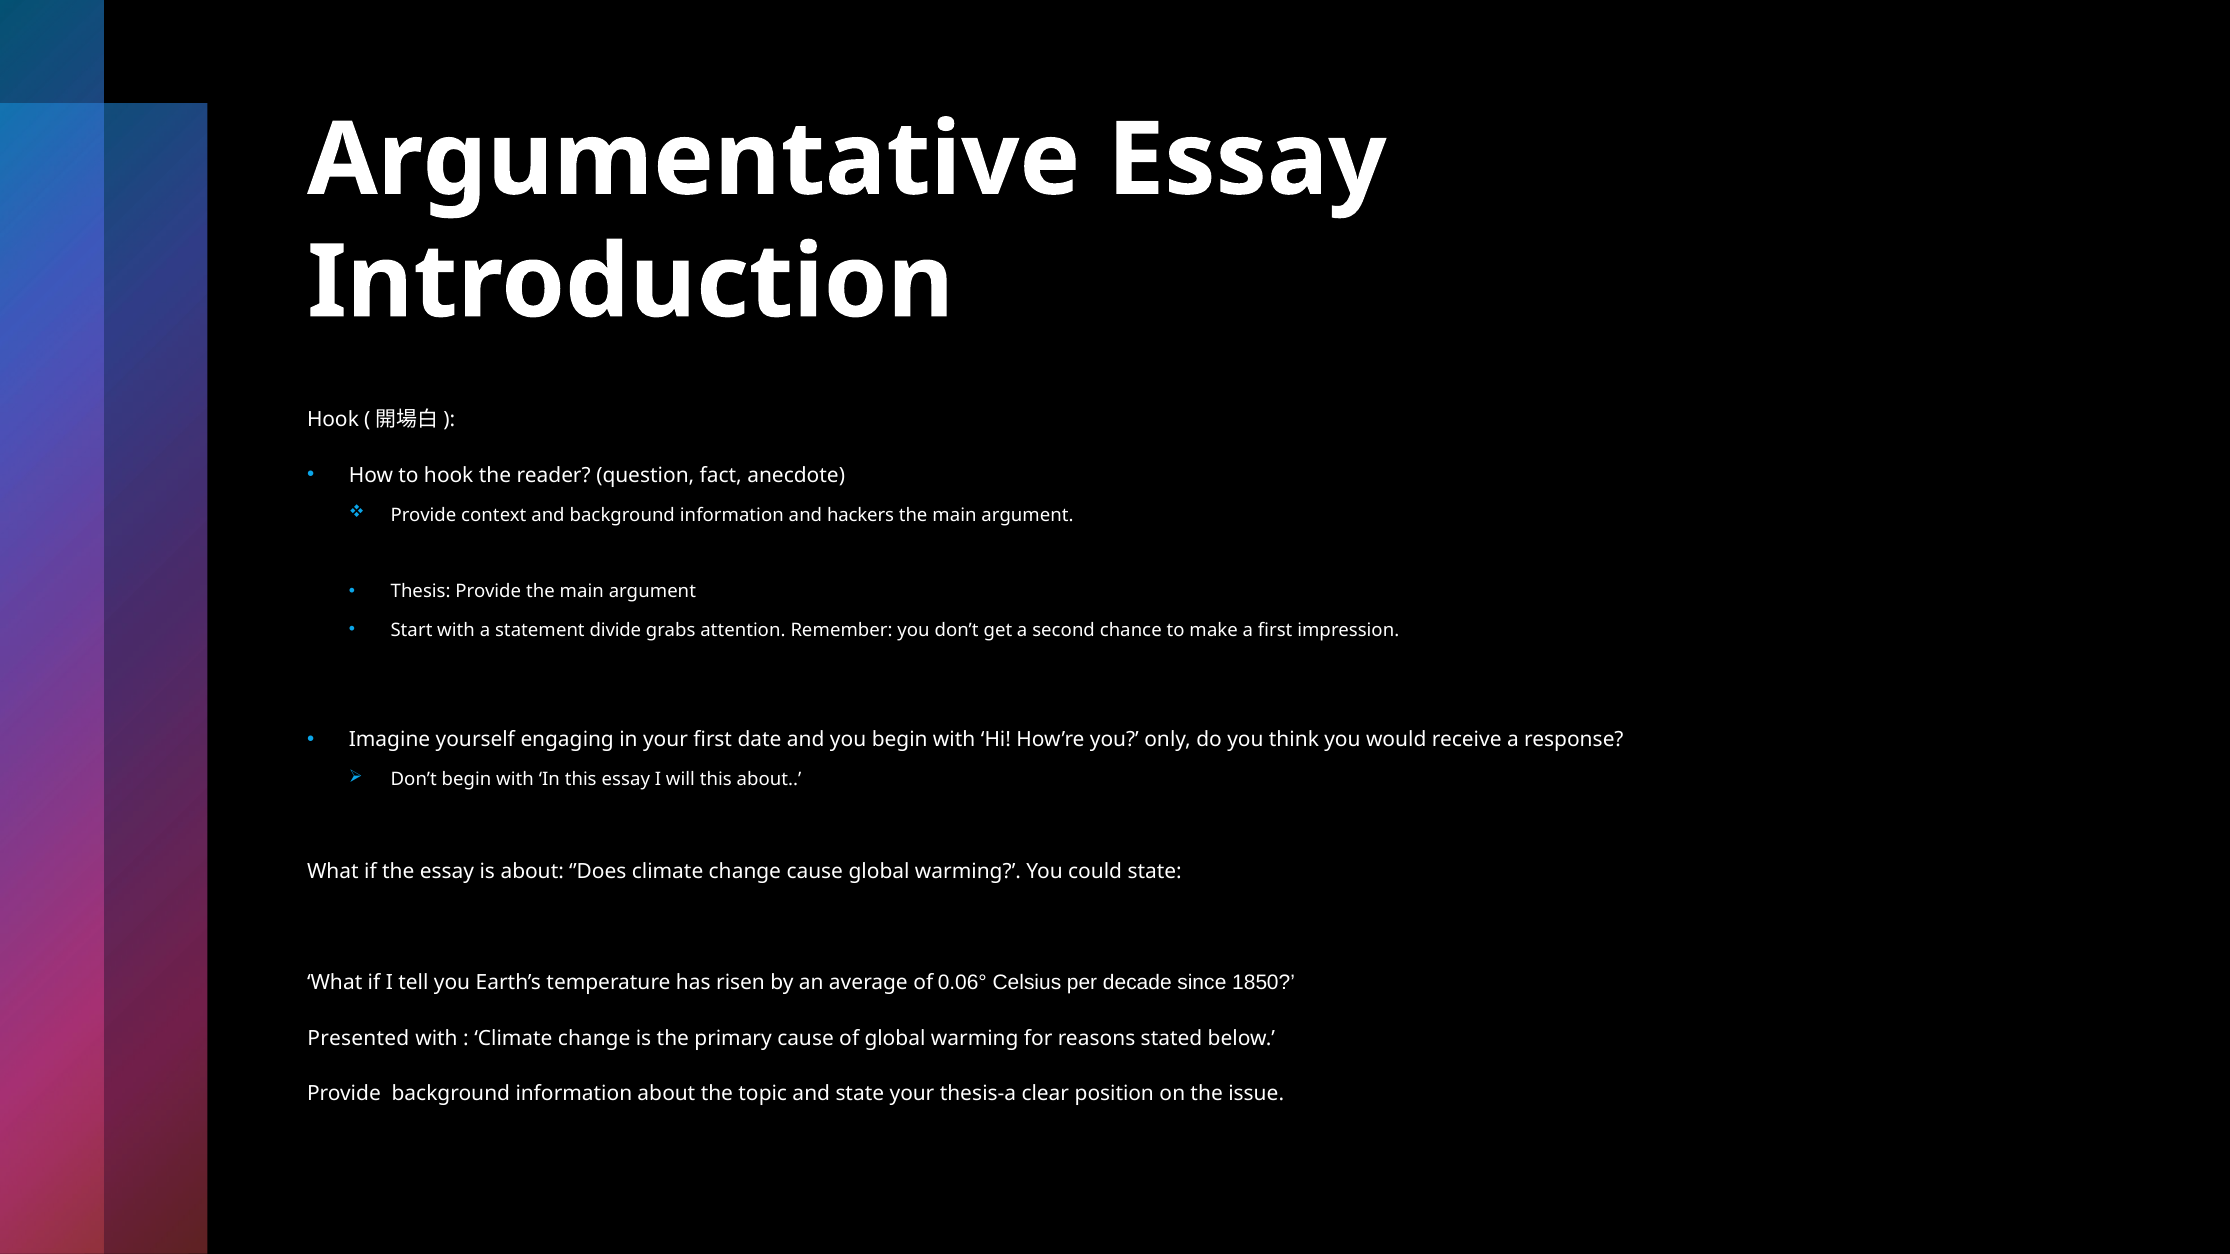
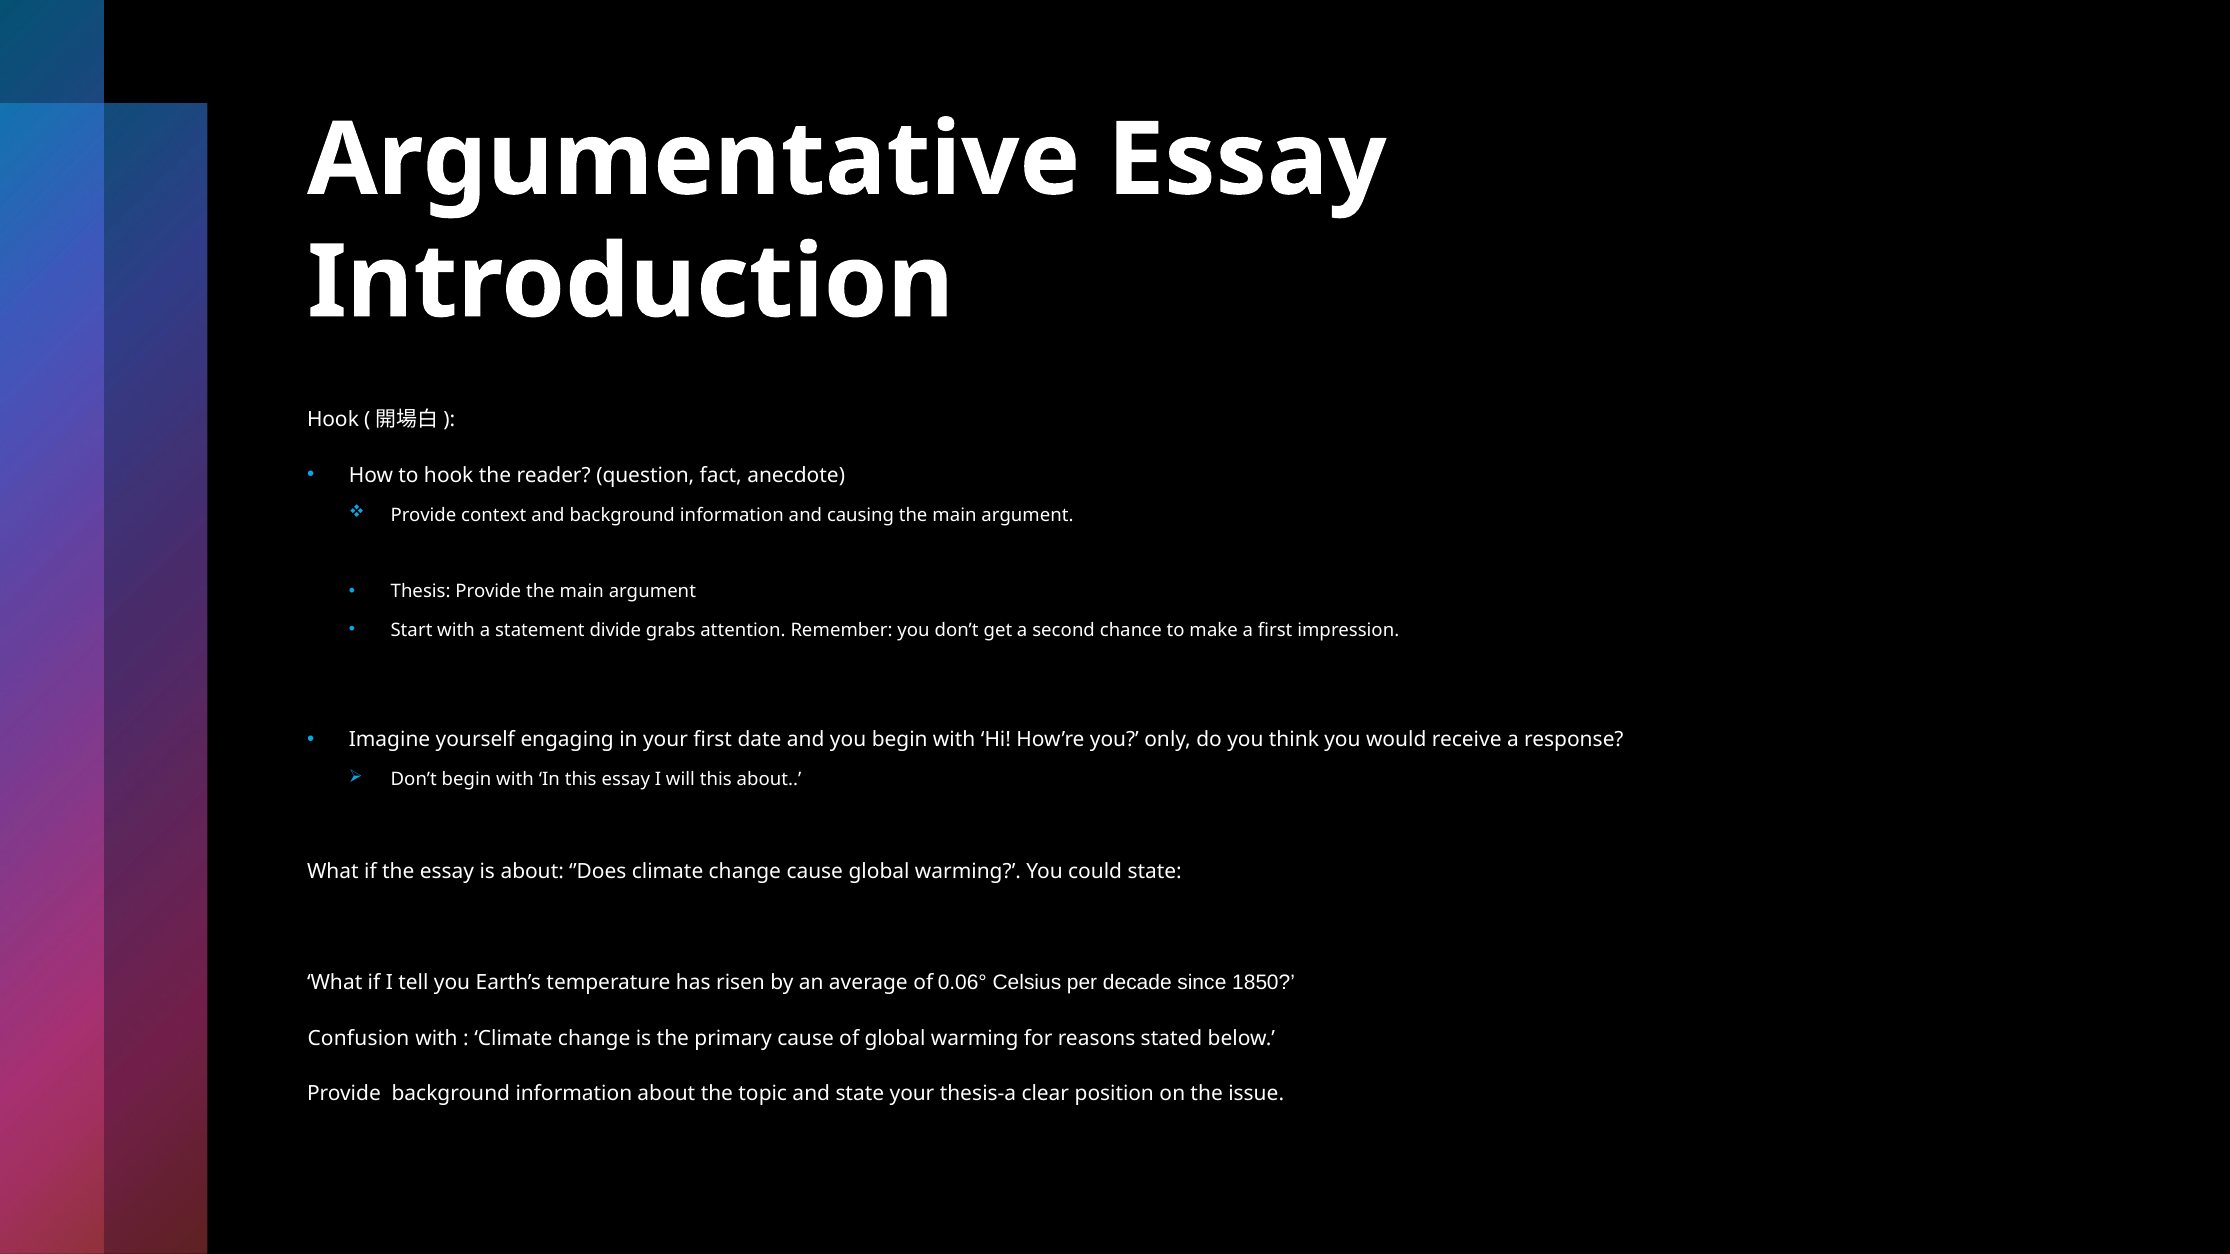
hackers: hackers -> causing (860, 515)
Presented: Presented -> Confusion (358, 1039)
